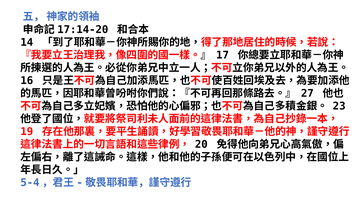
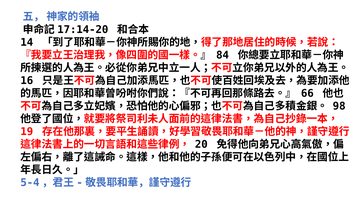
17: 17 -> 84 (223, 55)
27: 27 -> 66 (307, 93)
23: 23 -> 98 (339, 106)
